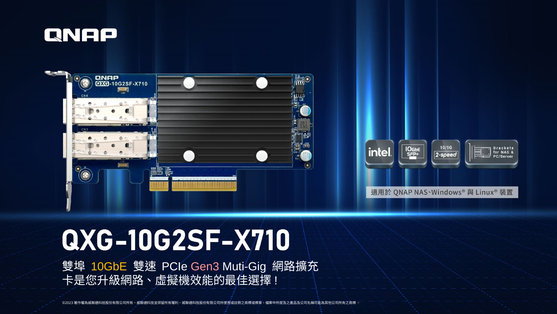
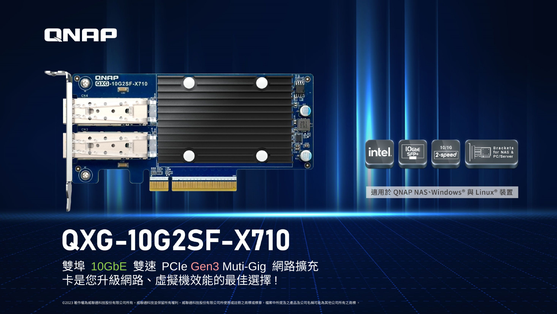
10GbE colour: yellow -> light green (109, 266)
